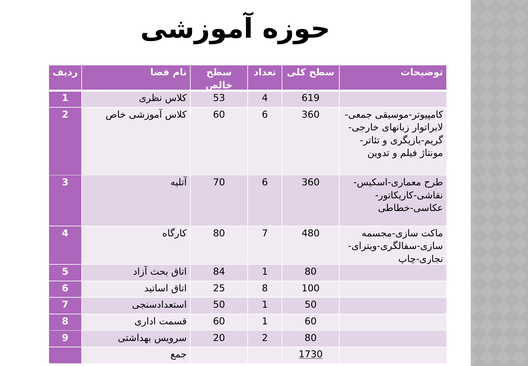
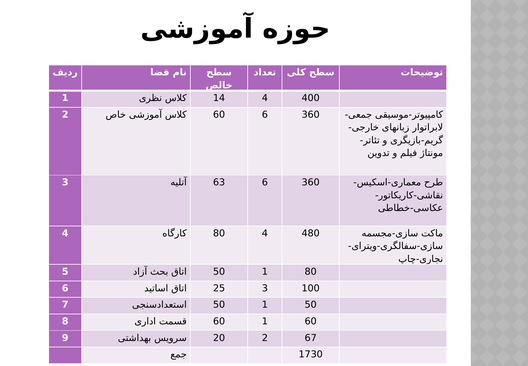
53: 53 -> 14 (219, 98)
619: 619 -> 400 (311, 98)
70: 70 -> 63 (219, 182)
80 7: 7 -> 4 (265, 233)
84: 84 -> 50 (219, 271)
25 8: 8 -> 3 (265, 288)
2 80: 80 -> 67 (311, 337)
1730 underline: present -> none (311, 354)
